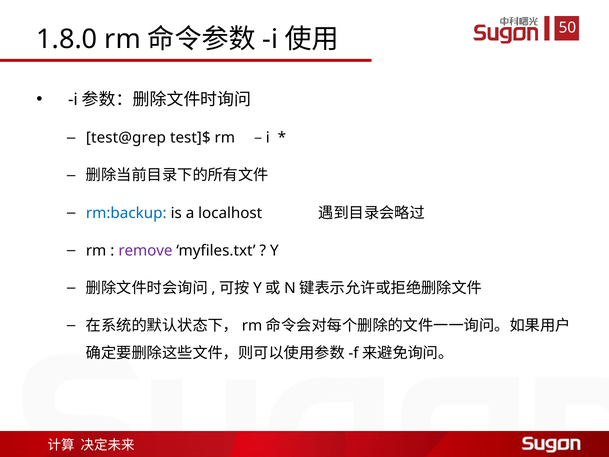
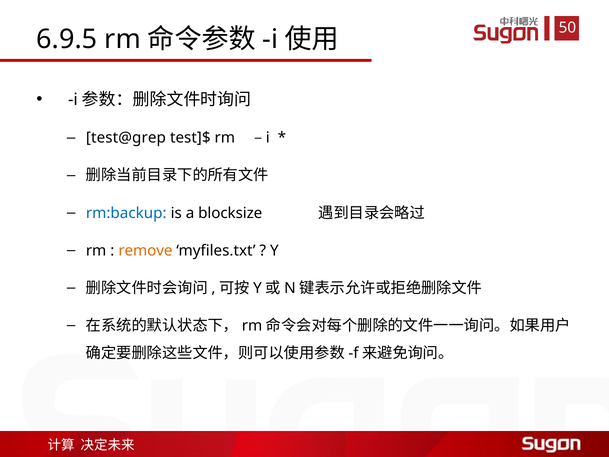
1.8.0: 1.8.0 -> 6.9.5 (67, 39)
localhost: localhost -> blocksize (230, 213)
remove colour: purple -> orange (145, 250)
